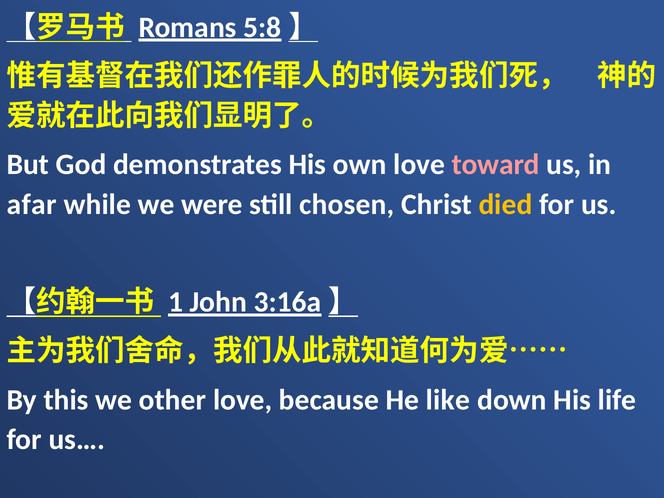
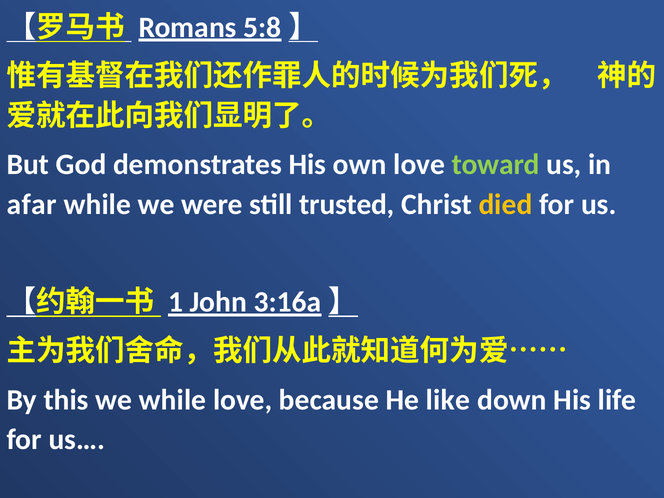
toward colour: pink -> light green (496, 165)
chosen: chosen -> trusted (347, 204)
we other: other -> while (172, 400)
